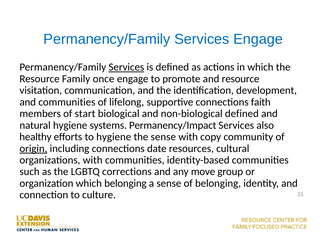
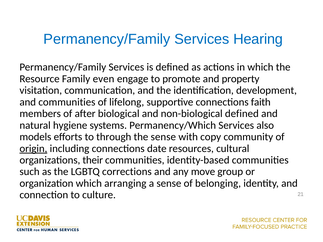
Services Engage: Engage -> Hearing (258, 39)
Services underline: present -> none (126, 67)
once: once -> even (104, 79)
and resource: resource -> property (241, 79)
start: start -> after (85, 114)
Permanency/Impact: Permanency/Impact -> Permanency/Which (173, 125)
healthy: healthy -> models (35, 137)
to hygiene: hygiene -> through (114, 137)
organizations with: with -> their (93, 160)
which belonging: belonging -> arranging (125, 183)
